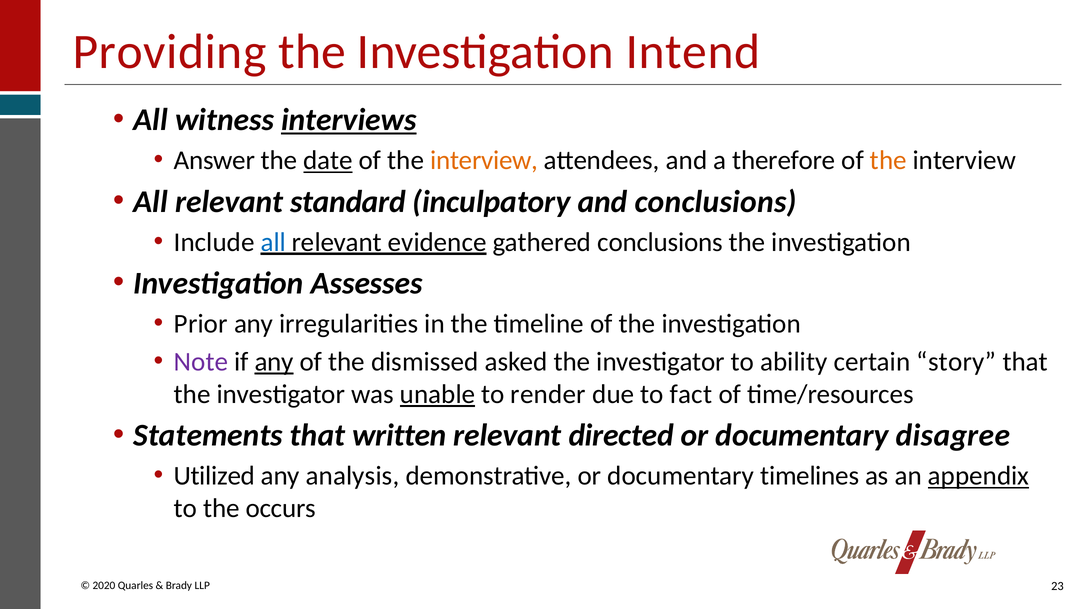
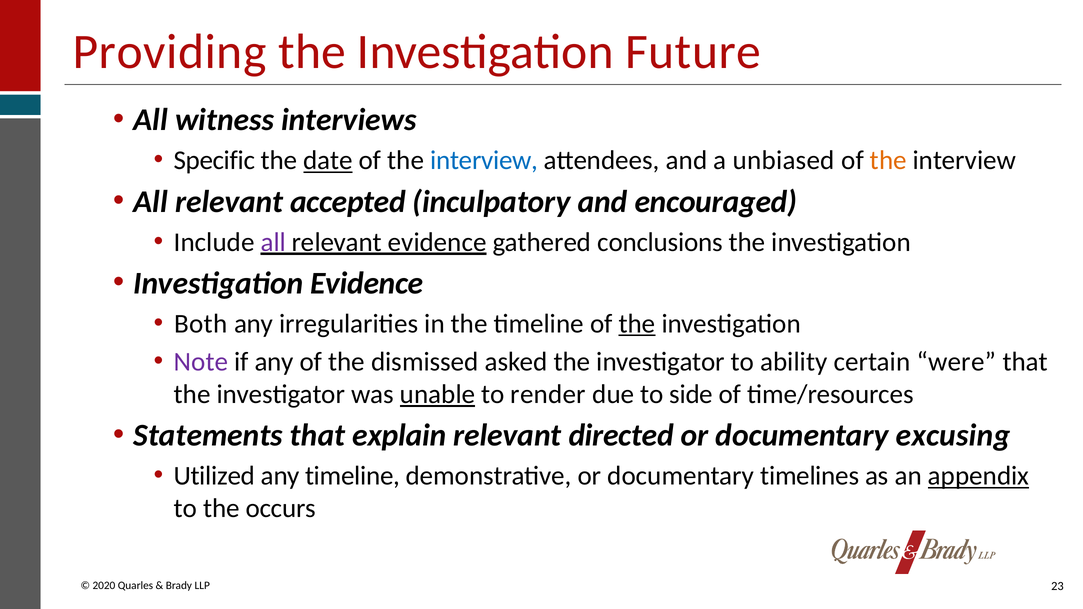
Intend: Intend -> Future (693, 52)
interviews underline: present -> none (349, 120)
Answer: Answer -> Specific (214, 161)
interview colour: orange -> blue (484, 161)
therefore: therefore -> unbiased (784, 161)
standard: standard -> accepted (348, 202)
and conclusions: conclusions -> encouraged (716, 202)
all colour: blue -> purple (273, 242)
Investigation Assesses: Assesses -> Evidence (367, 283)
Prior: Prior -> Both (201, 324)
the underline: none -> present (637, 324)
any underline: present -> none (274, 362)
story: story -> were (956, 362)
fact: fact -> side (691, 394)
written: written -> explain (399, 436)
disagree: disagree -> excusing (953, 436)
any analysis: analysis -> timeline (353, 476)
